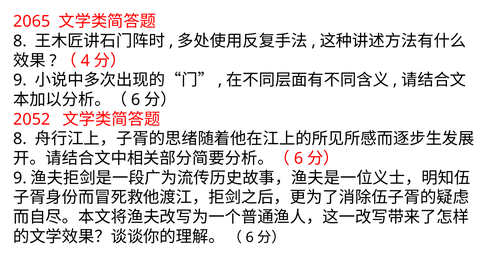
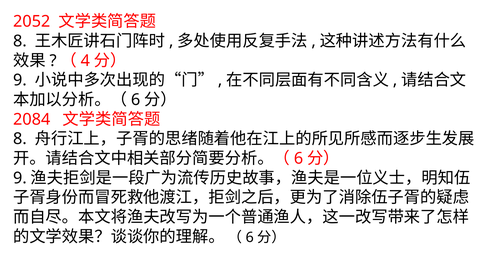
2065: 2065 -> 2052 (32, 21)
2052: 2052 -> 2084 (32, 119)
